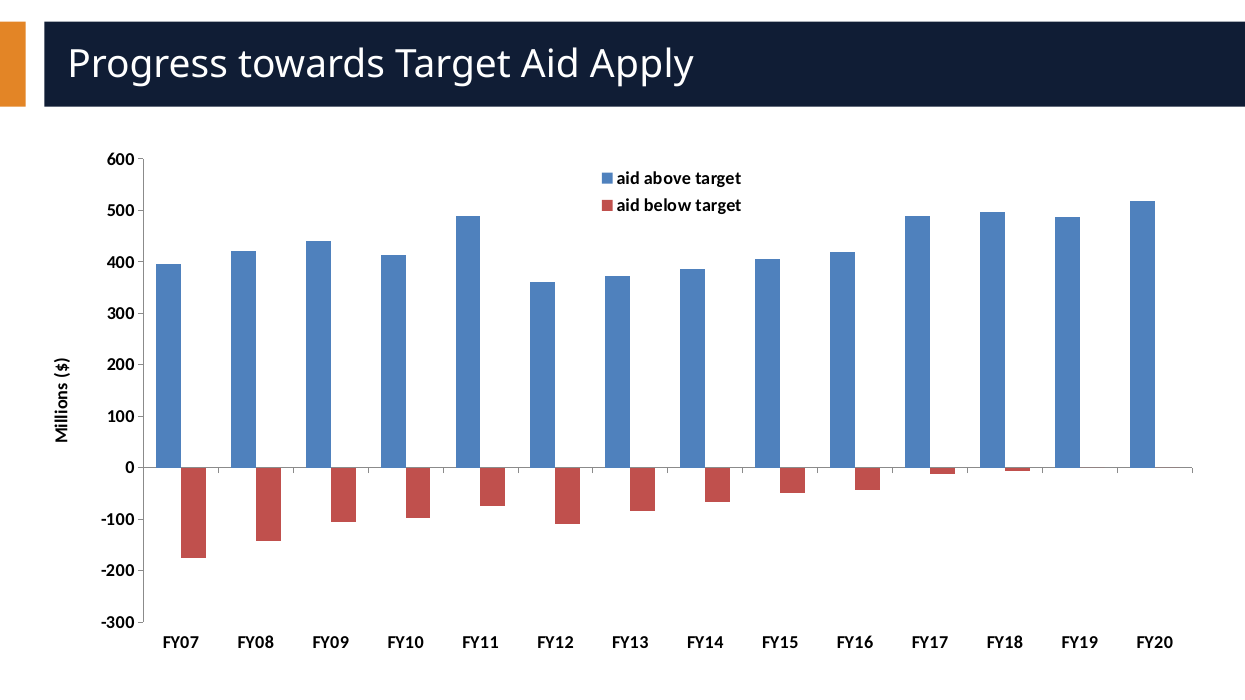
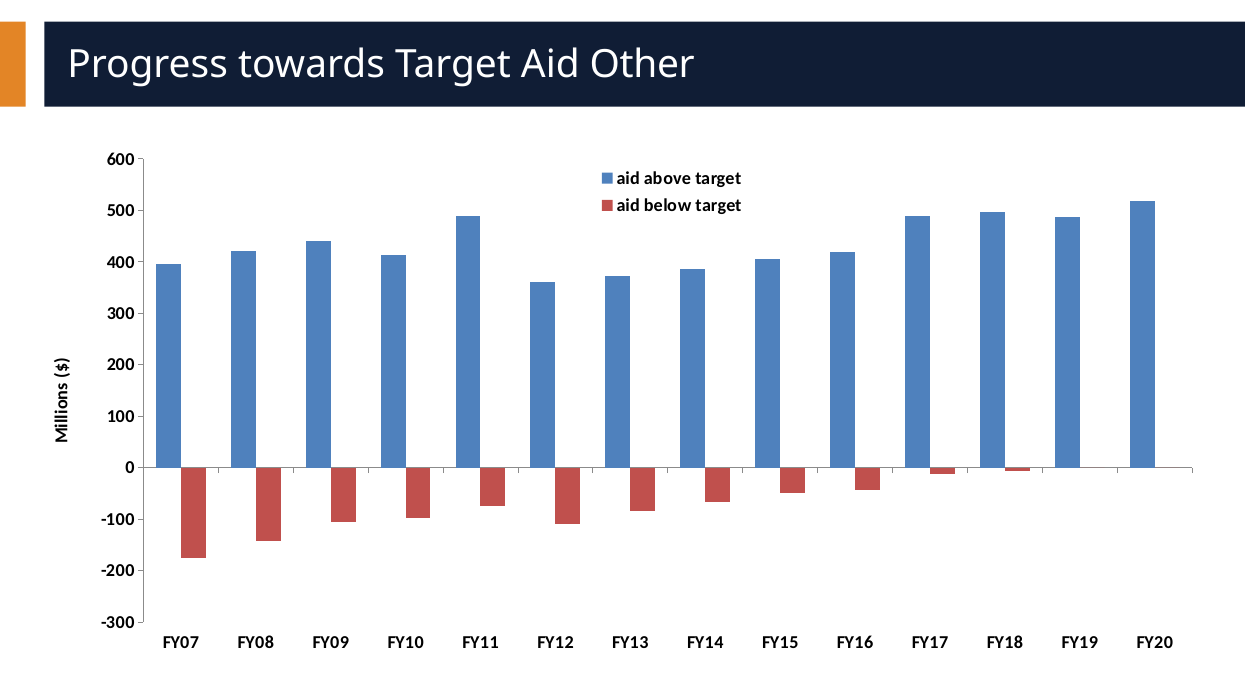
Apply: Apply -> Other (642, 64)
